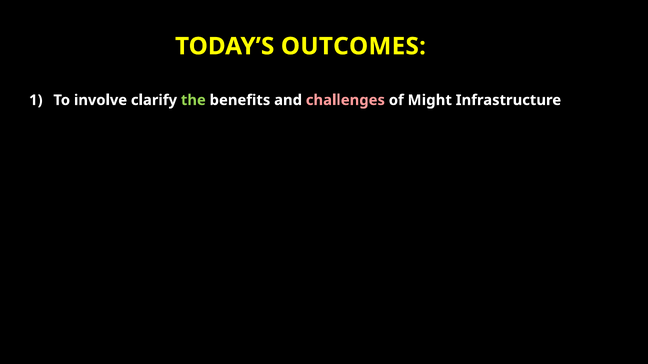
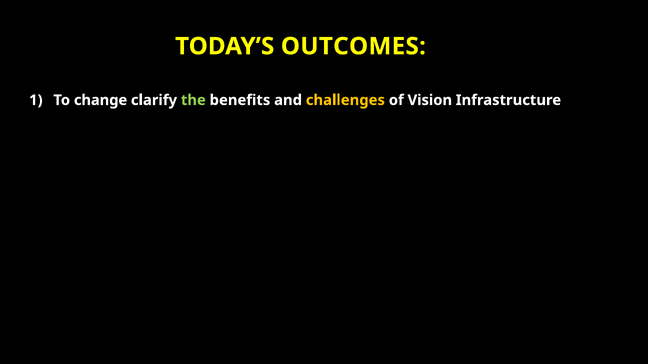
involve: involve -> change (101, 100)
challenges colour: pink -> yellow (345, 100)
Might: Might -> Vision (430, 100)
